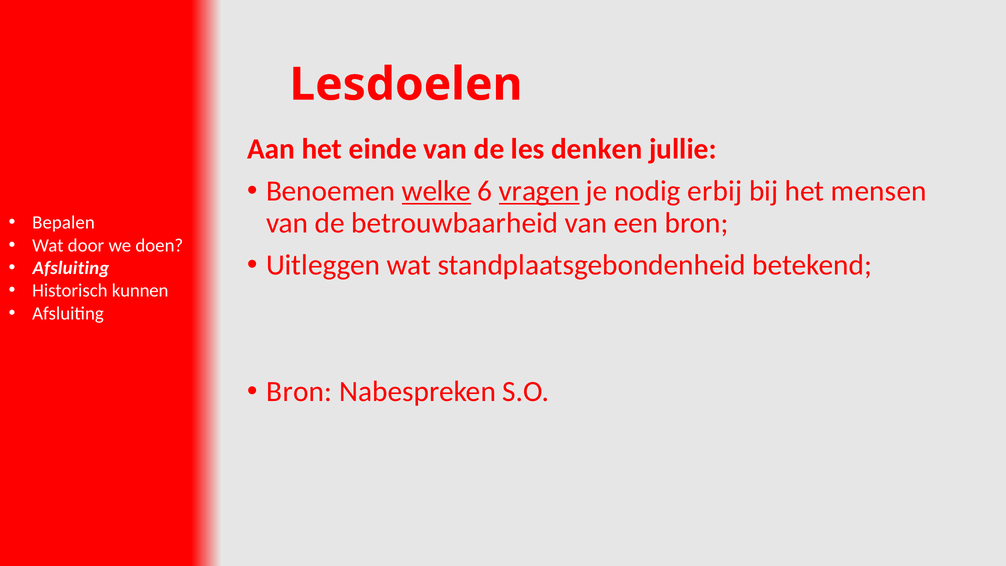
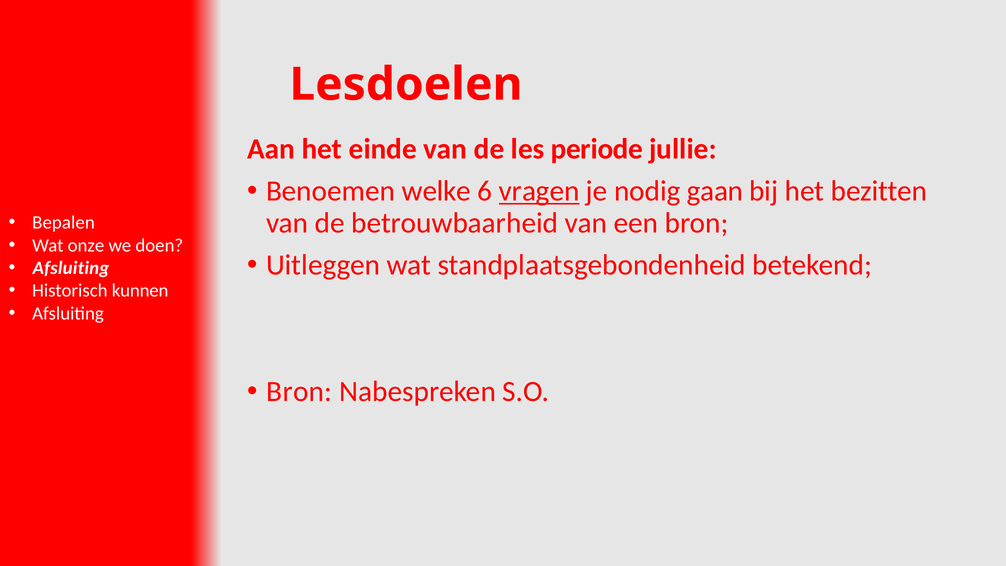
denken: denken -> periode (597, 149)
welke underline: present -> none (436, 191)
erbij: erbij -> gaan (715, 191)
mensen: mensen -> bezitten (879, 191)
door: door -> onze (86, 245)
